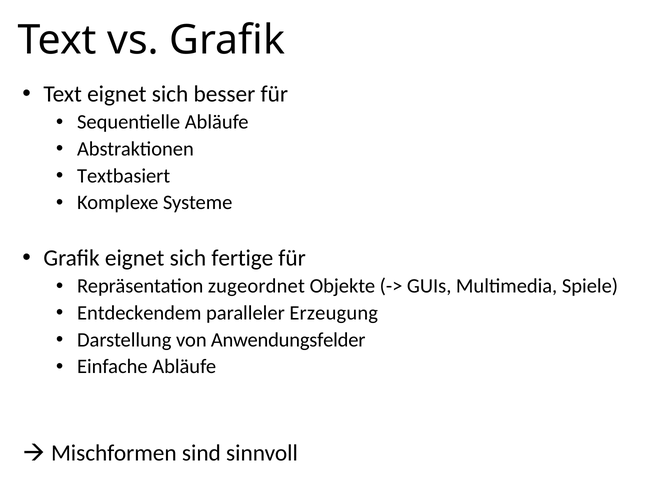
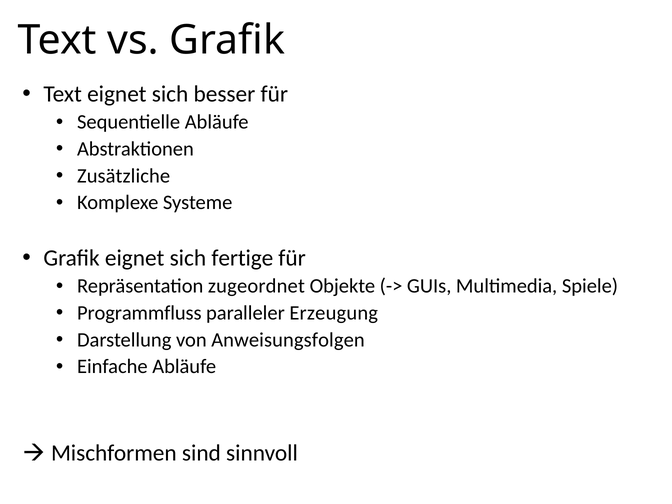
Textbasiert: Textbasiert -> Zusätzliche (124, 176)
Entdeckendem: Entdeckendem -> Programmfluss (139, 313)
Anwendungsfelder: Anwendungsfelder -> Anweisungsfolgen (288, 340)
